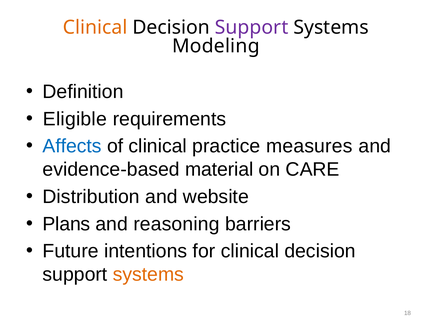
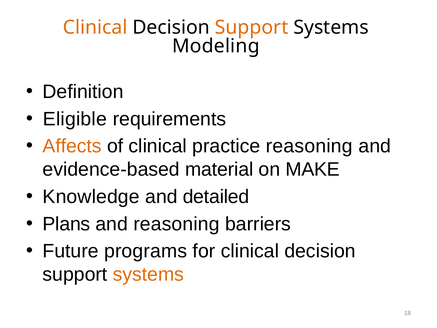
Support colour: purple -> orange (252, 28)
Affects colour: blue -> orange (72, 146)
practice measures: measures -> reasoning (309, 146)
CARE: CARE -> MAKE (313, 169)
Distribution: Distribution -> Knowledge (91, 197)
website: website -> detailed (216, 197)
intentions: intentions -> programs (146, 251)
